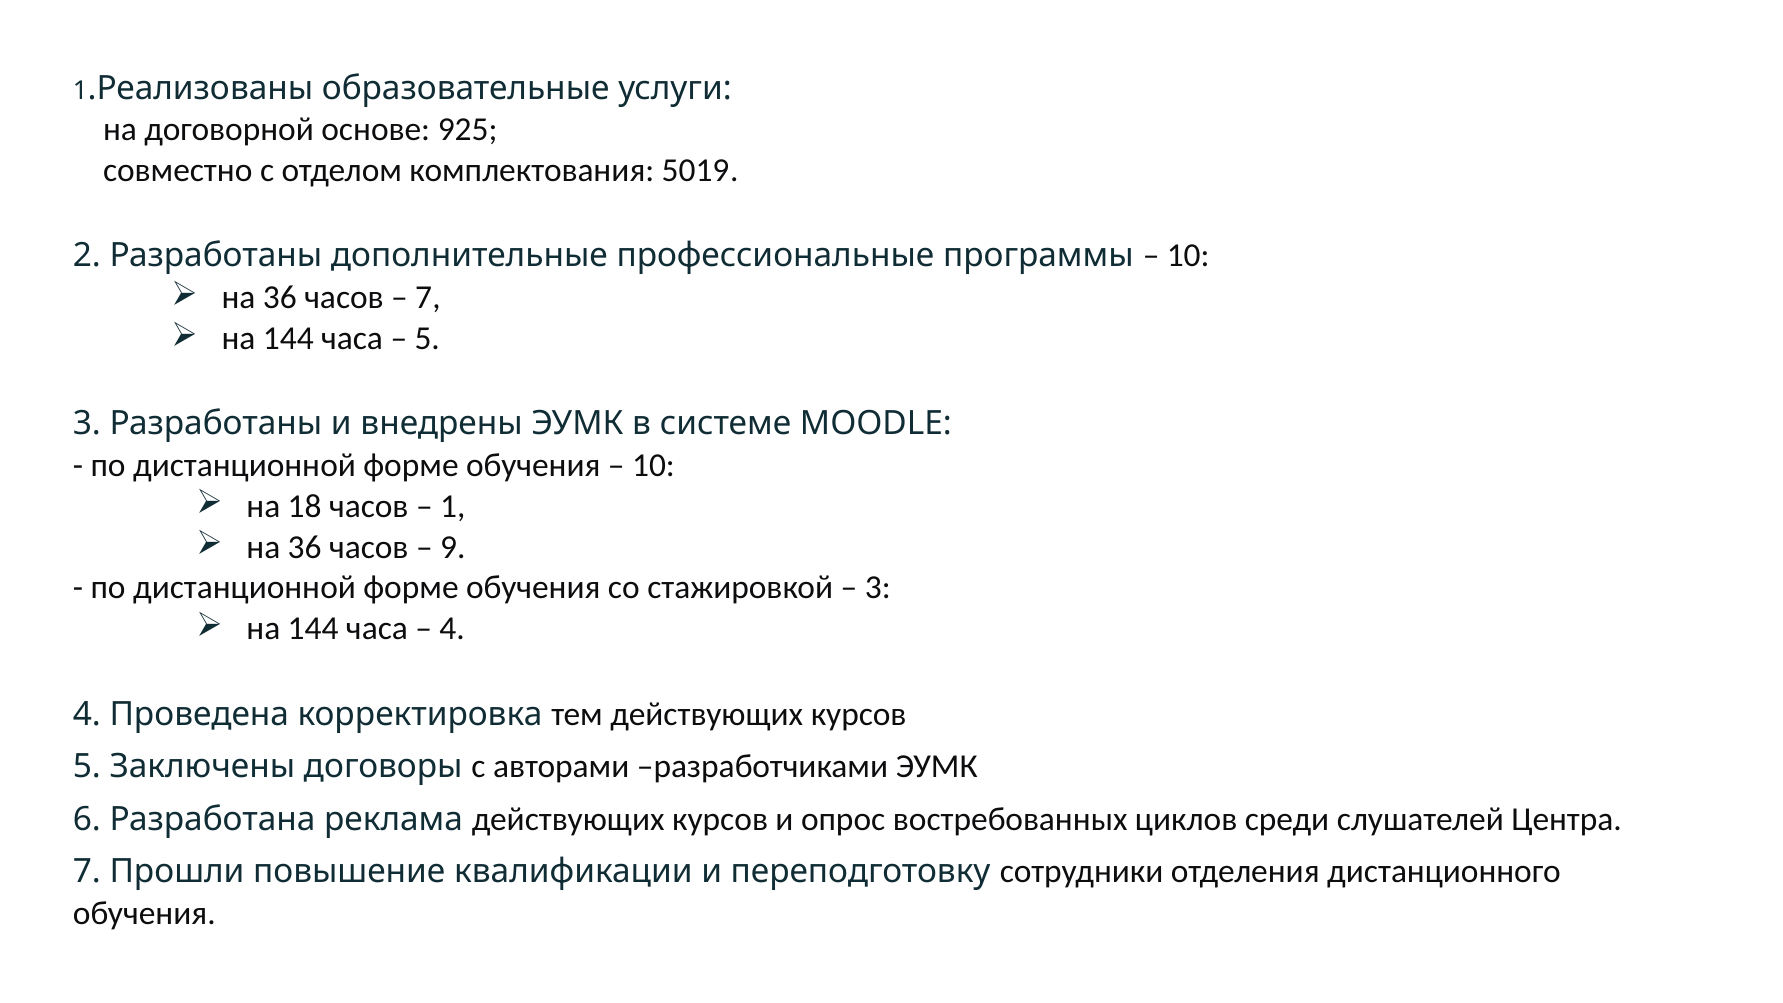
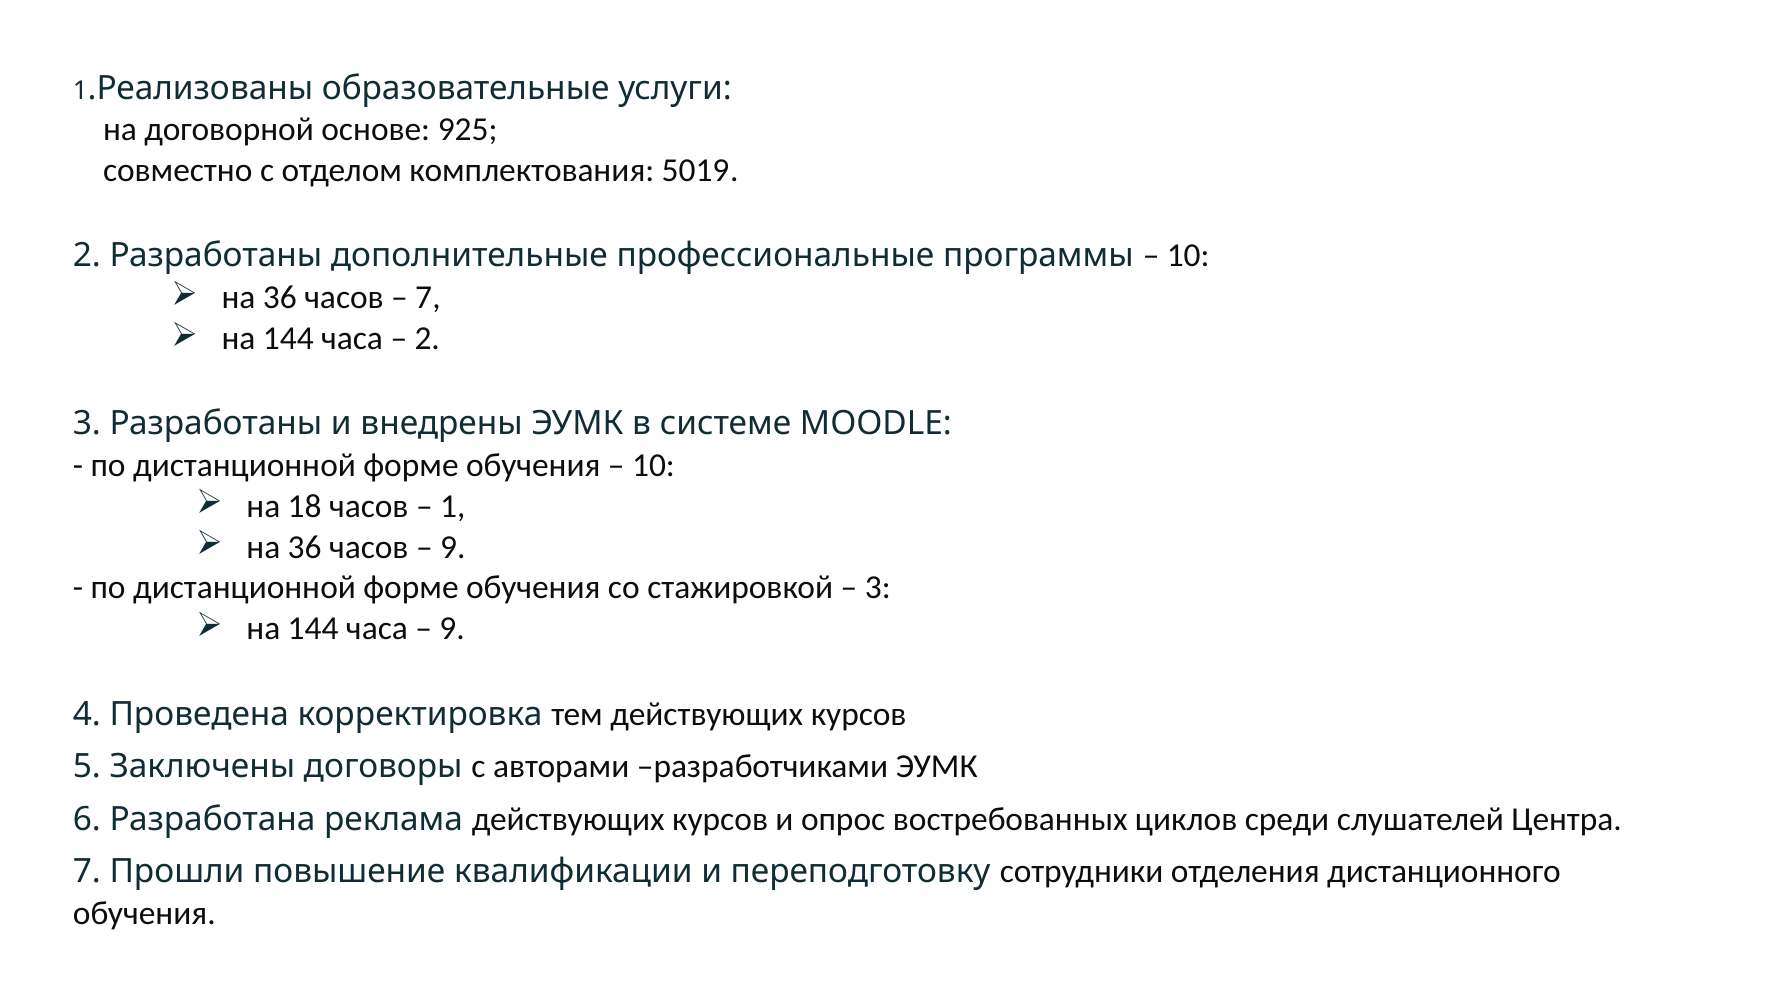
5: 5 -> 2 (427, 338)
4: 4 -> 9 (452, 629)
